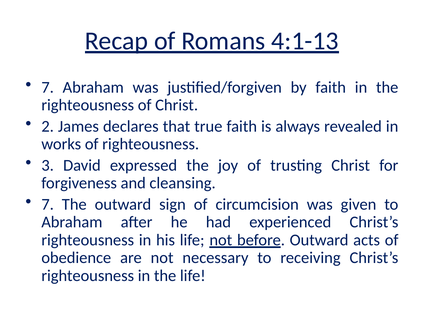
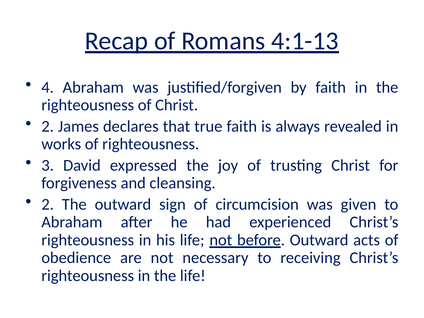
7: 7 -> 4 (48, 87)
7: 7 -> 2 (48, 204)
